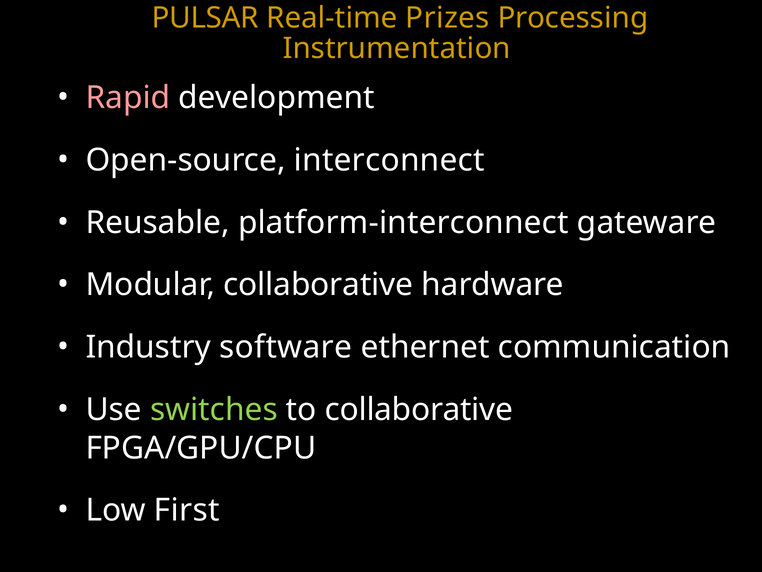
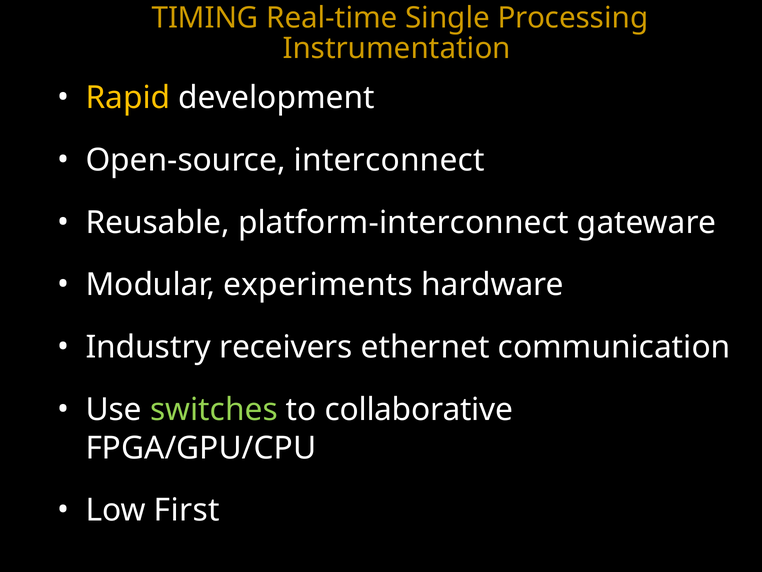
PULSAR: PULSAR -> TIMING (205, 18)
Prizes: Prizes -> Single (448, 18)
Rapid colour: pink -> yellow (128, 98)
Modular collaborative: collaborative -> experiments (318, 285)
software: software -> receivers (286, 347)
